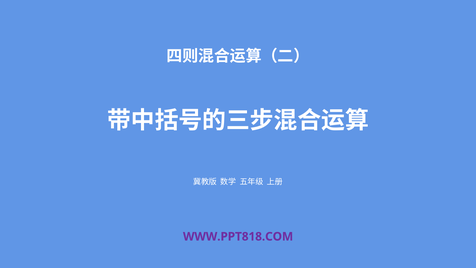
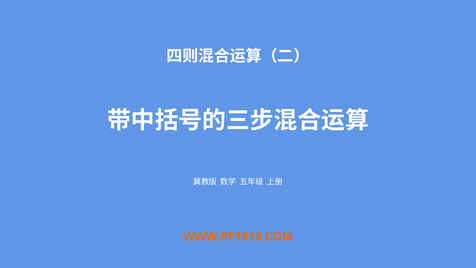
WWW.PPT818.COM colour: purple -> orange (238, 236)
